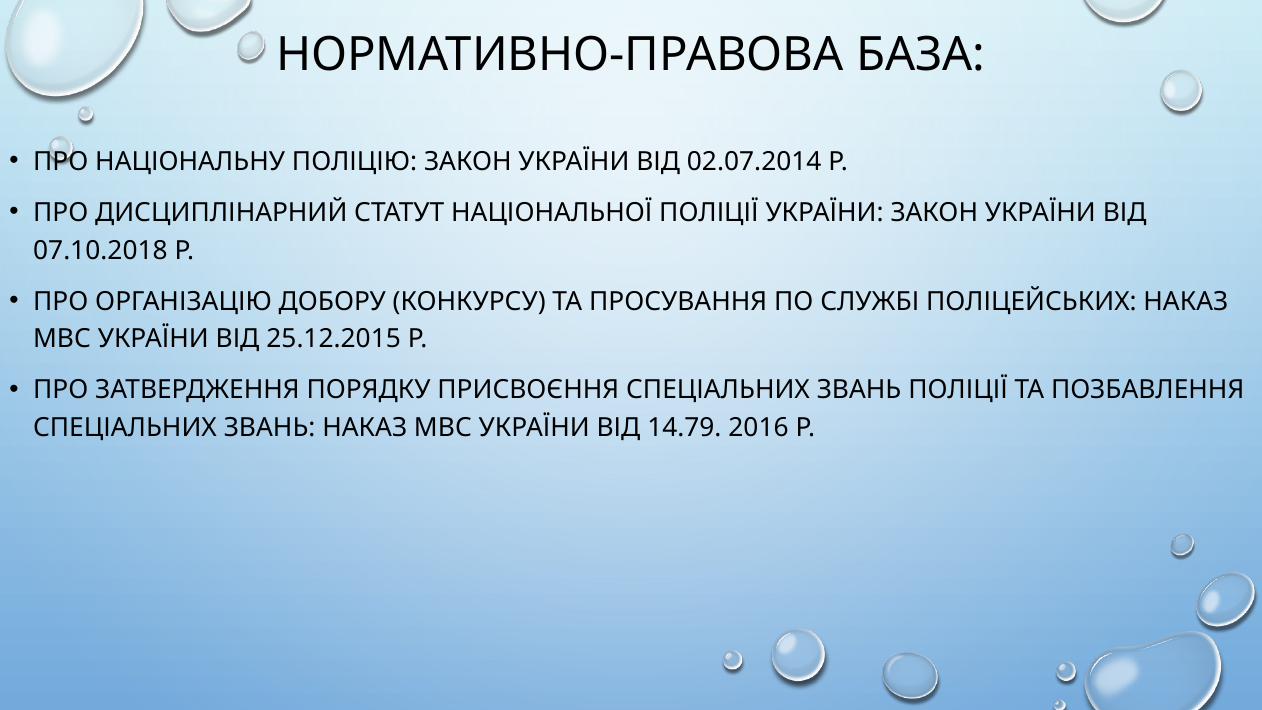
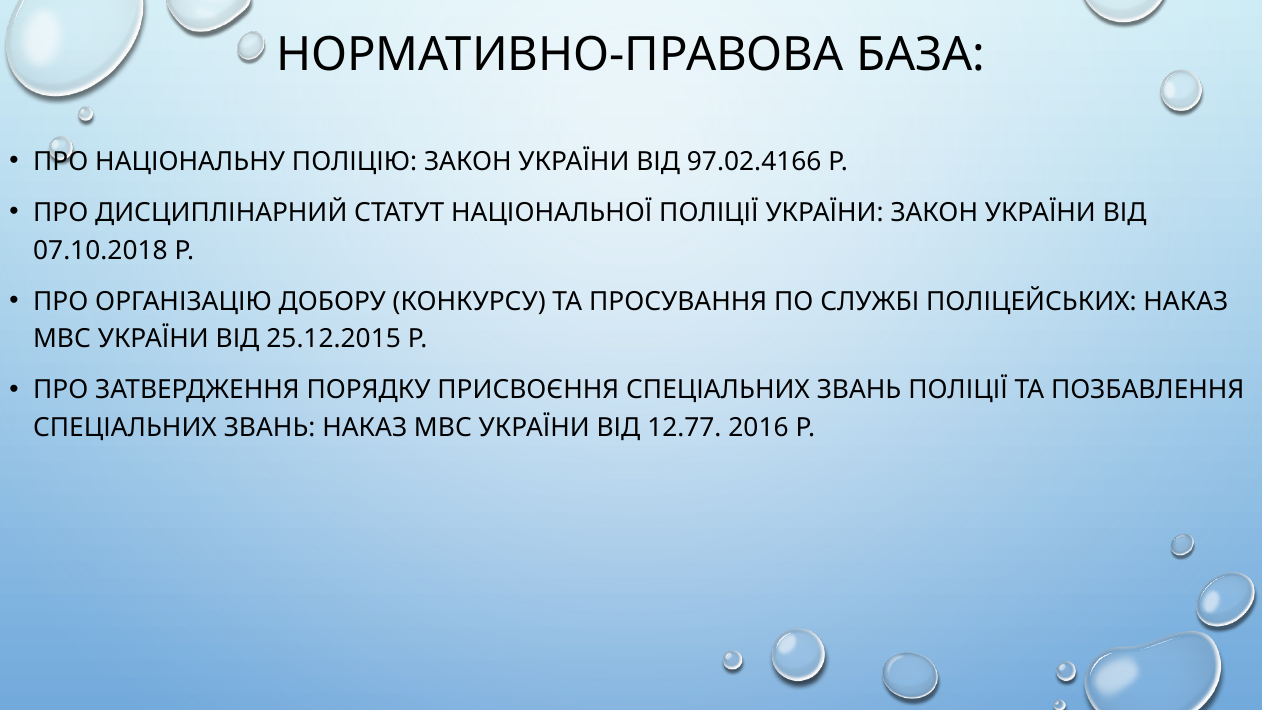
02.07.2014: 02.07.2014 -> 97.02.4166 (754, 161)
14.79: 14.79 -> 12.77 (684, 428)
